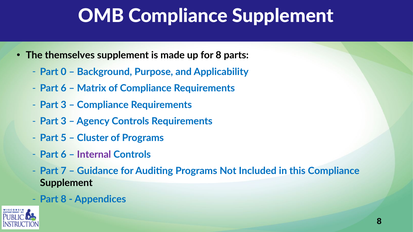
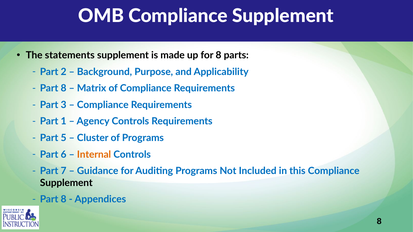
themselves: themselves -> statements (70, 55)
0: 0 -> 2 (64, 72)
6: 6 -> 8 (64, 88)
3: 3 -> 1 (64, 122)
Internal colour: purple -> orange (94, 155)
